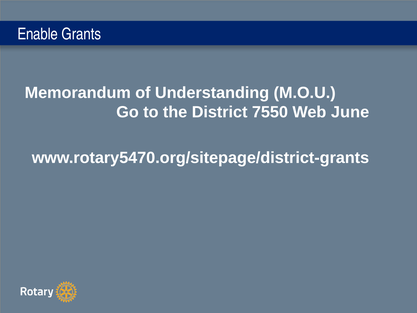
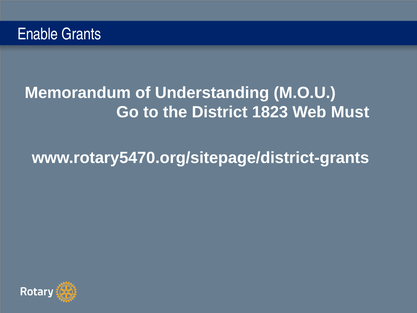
7550: 7550 -> 1823 (270, 112)
June: June -> Must (350, 112)
